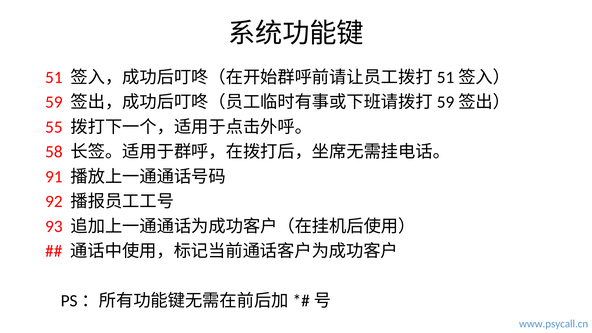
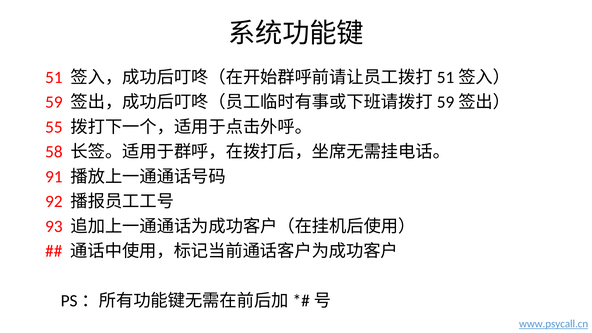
www.psycall.cn underline: none -> present (554, 324)
